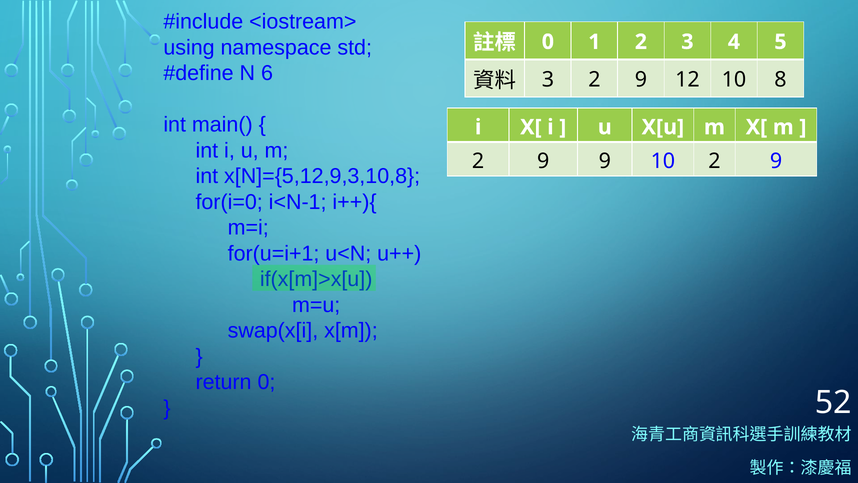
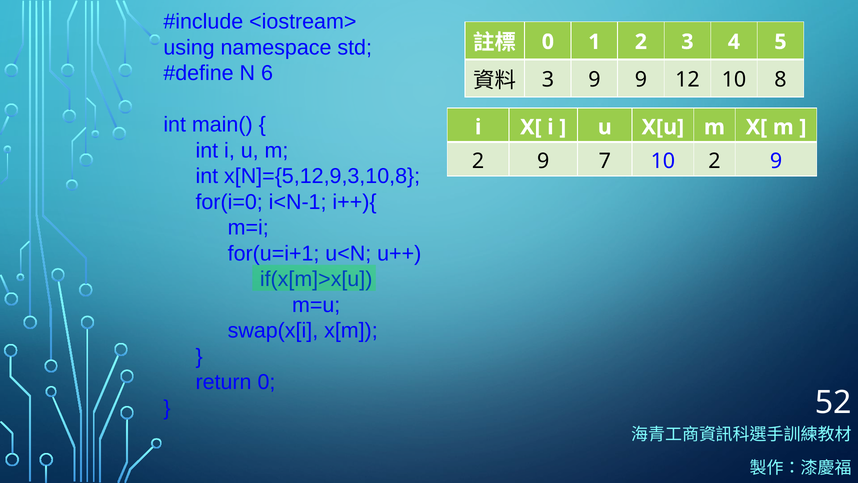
3 2: 2 -> 9 (594, 79)
9 9: 9 -> 7 (605, 161)
